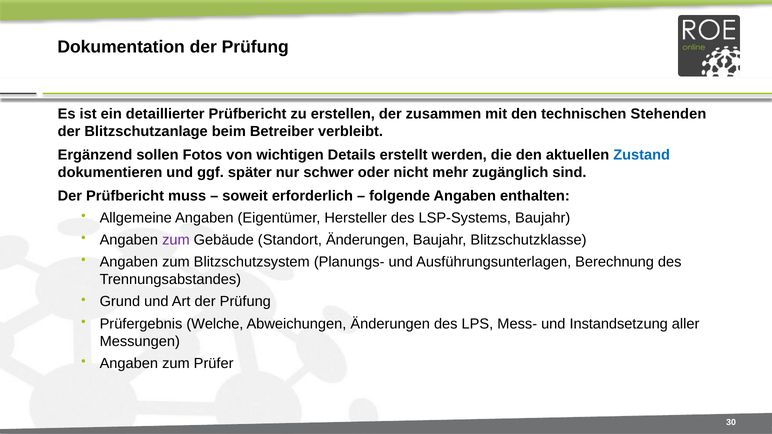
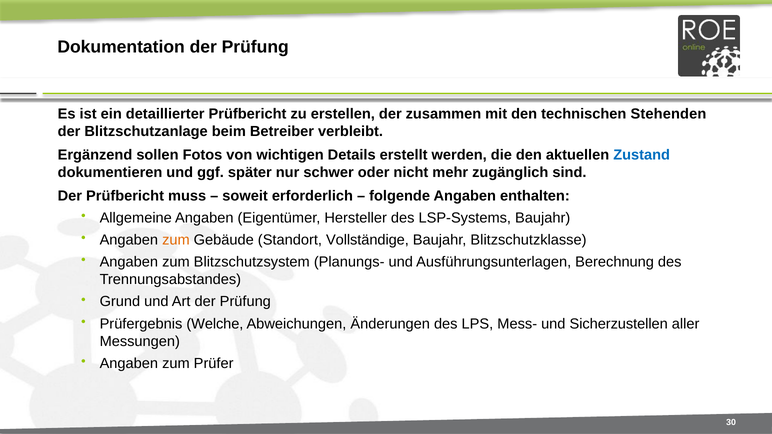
zum colour: purple -> orange (176, 240)
Standort Änderungen: Änderungen -> Vollständige (367, 240)
Instandsetzung: Instandsetzung -> Sicherzustellen (619, 324)
